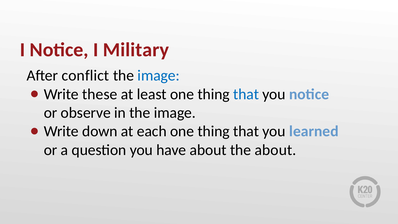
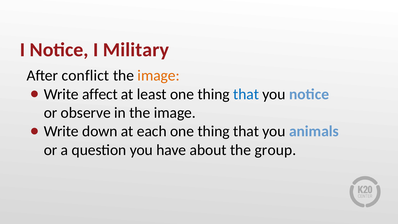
image colour: blue -> orange (159, 76)
these: these -> affect (100, 94)
learned: learned -> animals (314, 131)
the about: about -> group (275, 150)
